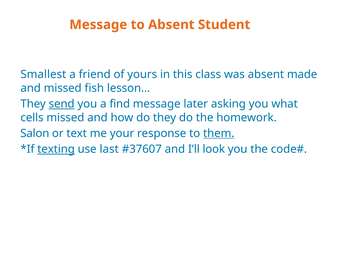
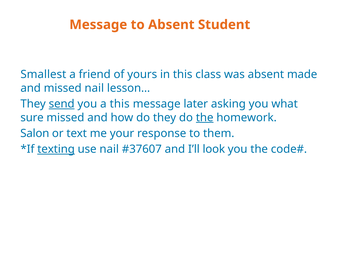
missed fish: fish -> nail (94, 88)
a find: find -> this (120, 104)
cells: cells -> sure (32, 118)
the underline: none -> present (205, 118)
them underline: present -> none (219, 134)
use last: last -> nail (109, 150)
